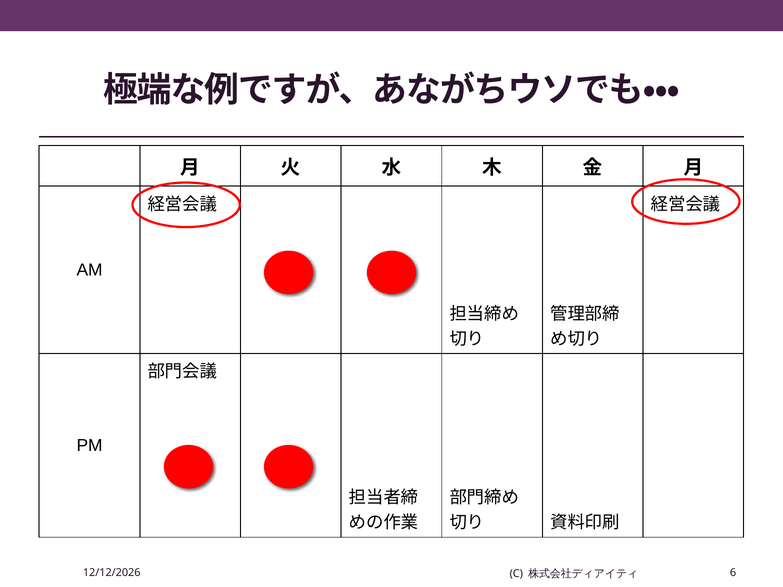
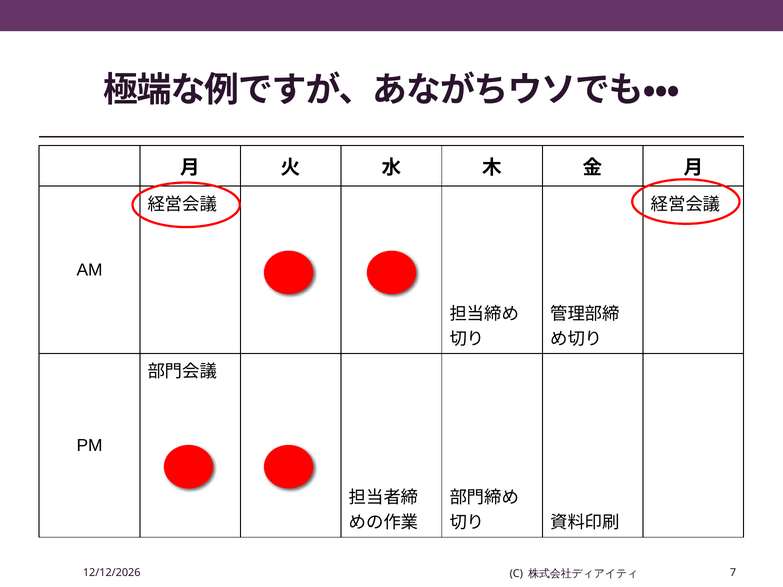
6: 6 -> 7 (733, 573)
